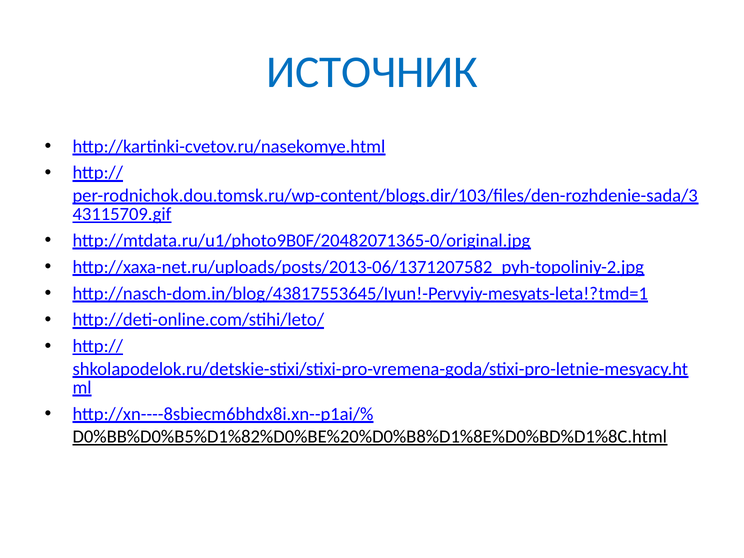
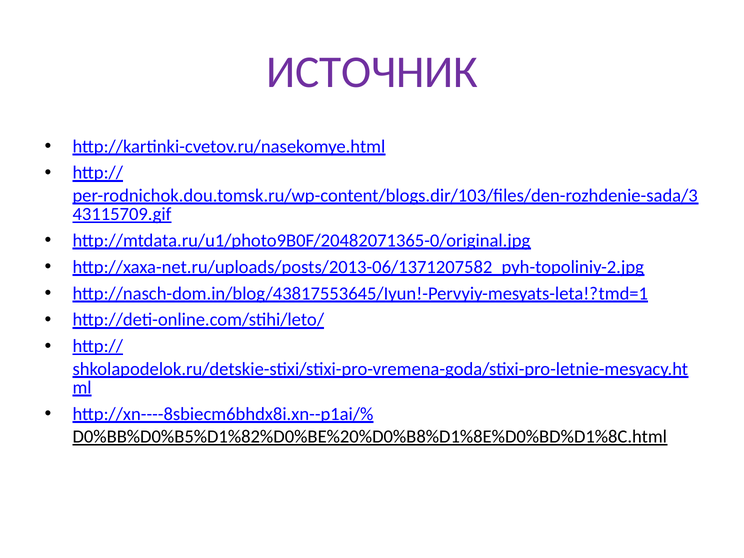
ИСТОЧНИК colour: blue -> purple (372, 72)
